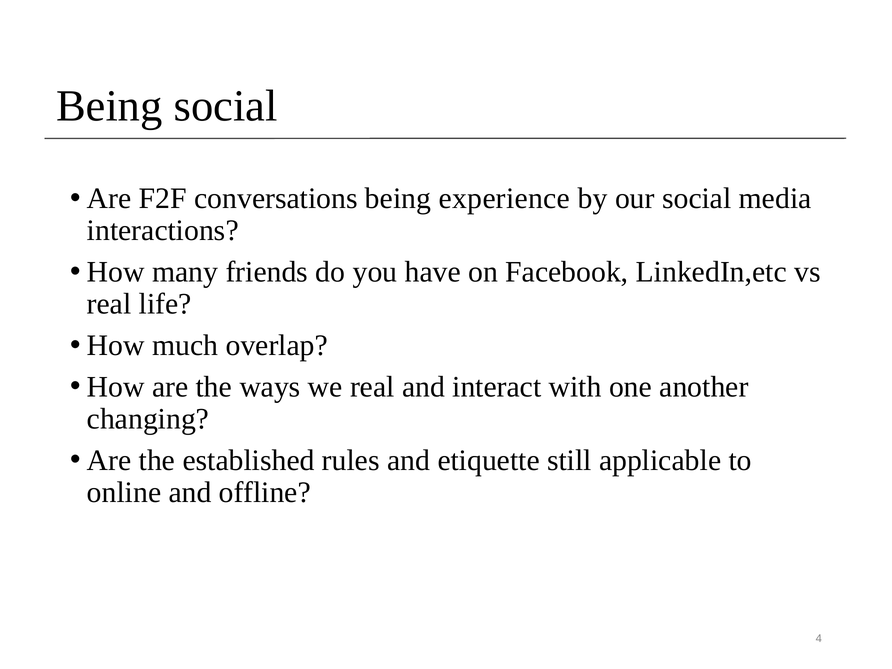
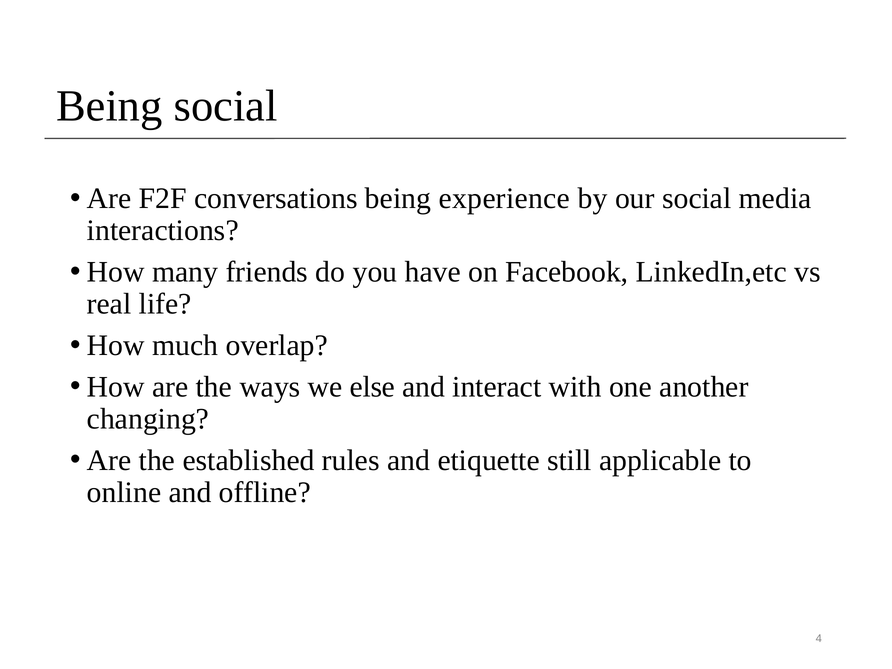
we real: real -> else (372, 387)
